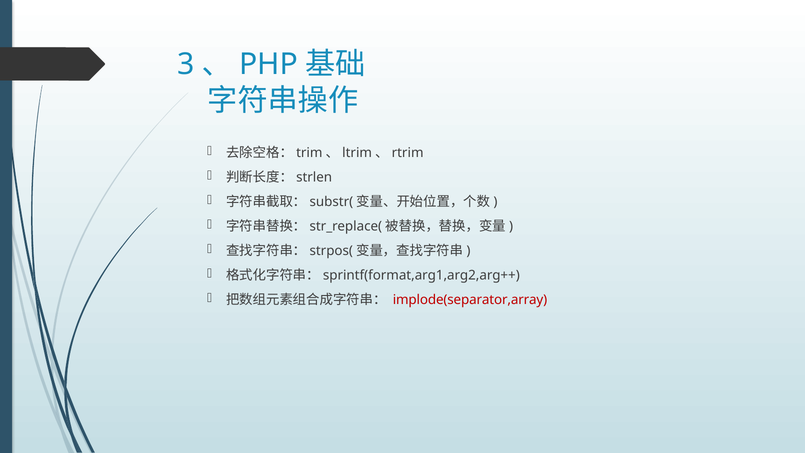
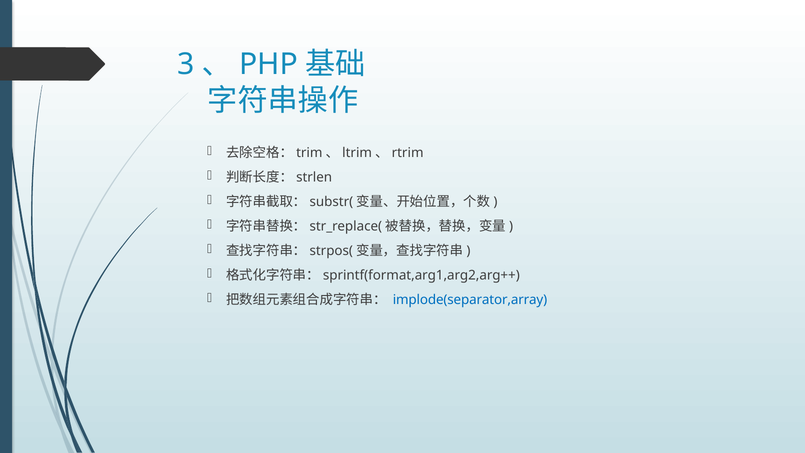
implode(separator,array colour: red -> blue (470, 300)
